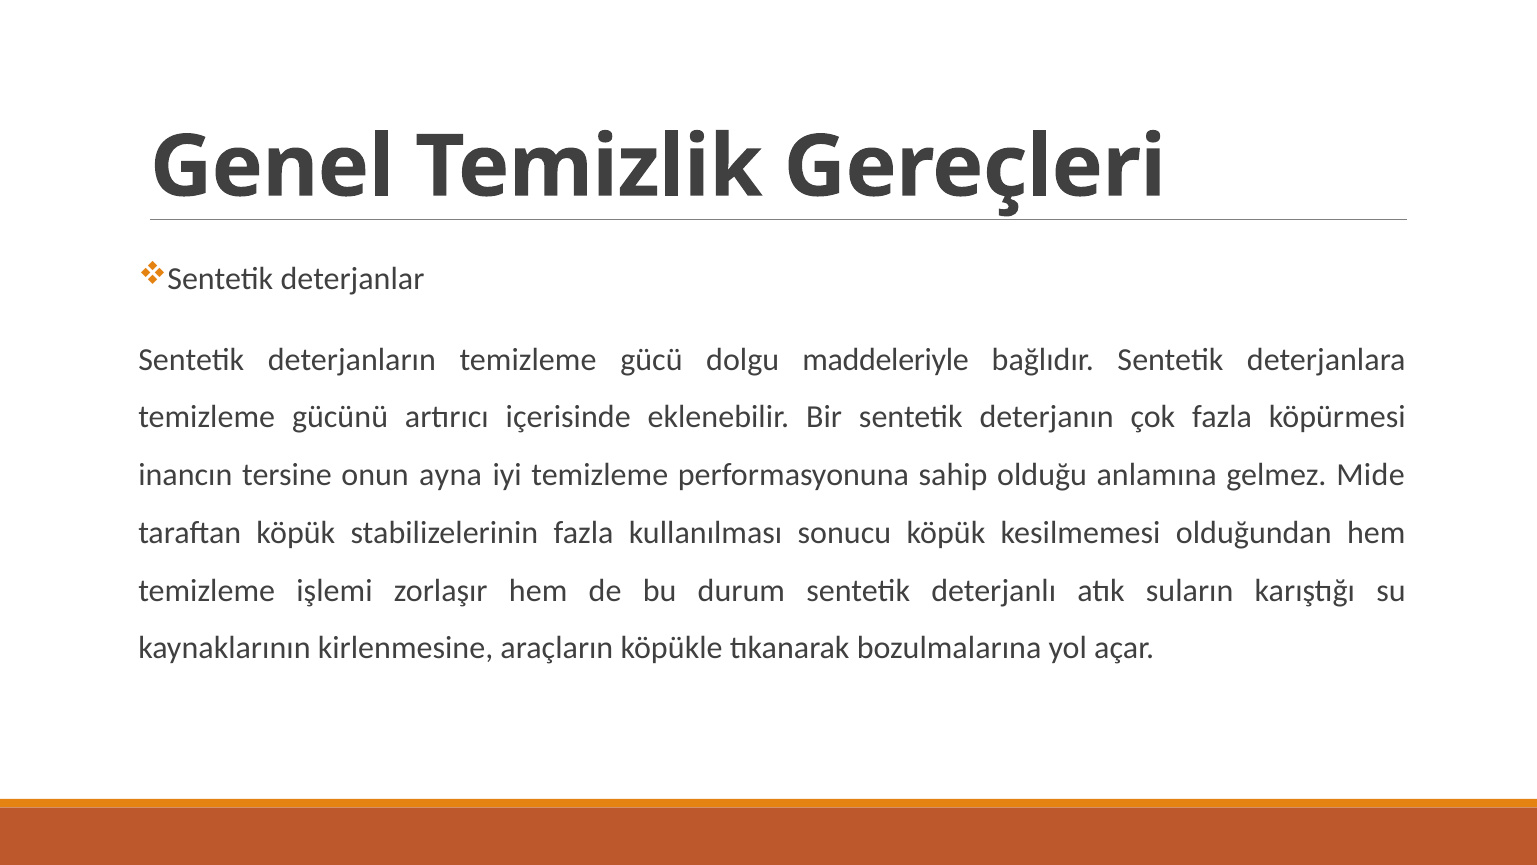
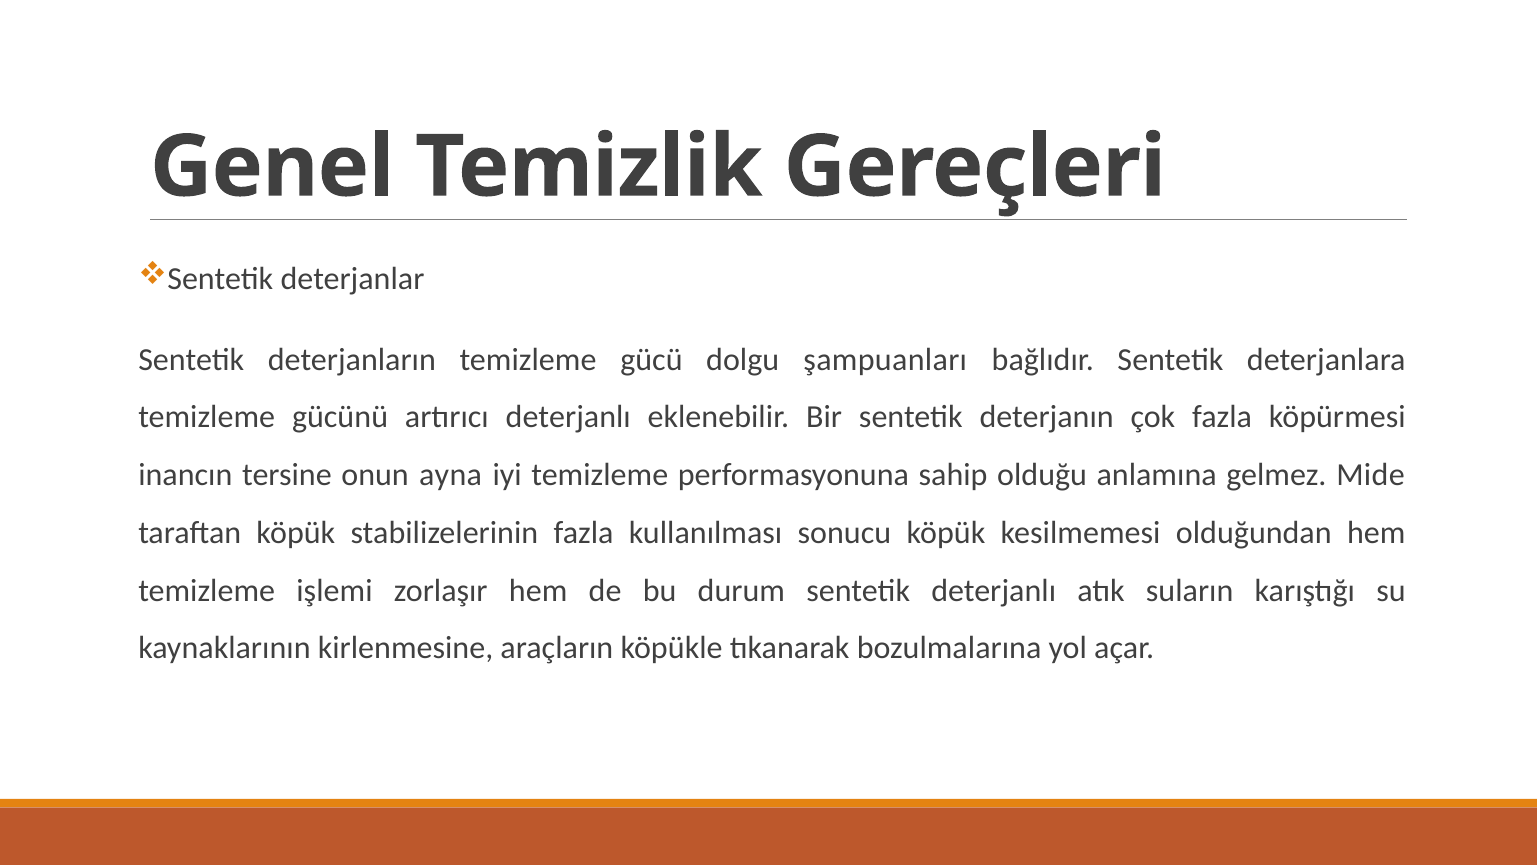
maddeleriyle: maddeleriyle -> şampuanları (885, 359)
artırıcı içerisinde: içerisinde -> deterjanlı (568, 417)
